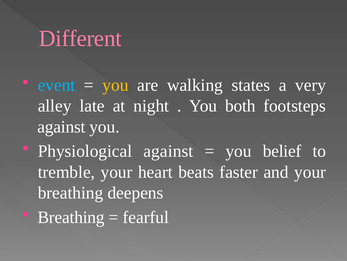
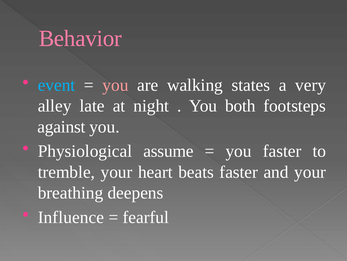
Different: Different -> Behavior (80, 38)
you colour: yellow -> pink (115, 85)
Physiological against: against -> assume (168, 151)
you belief: belief -> faster (282, 151)
Breathing: Breathing -> Influence (71, 217)
